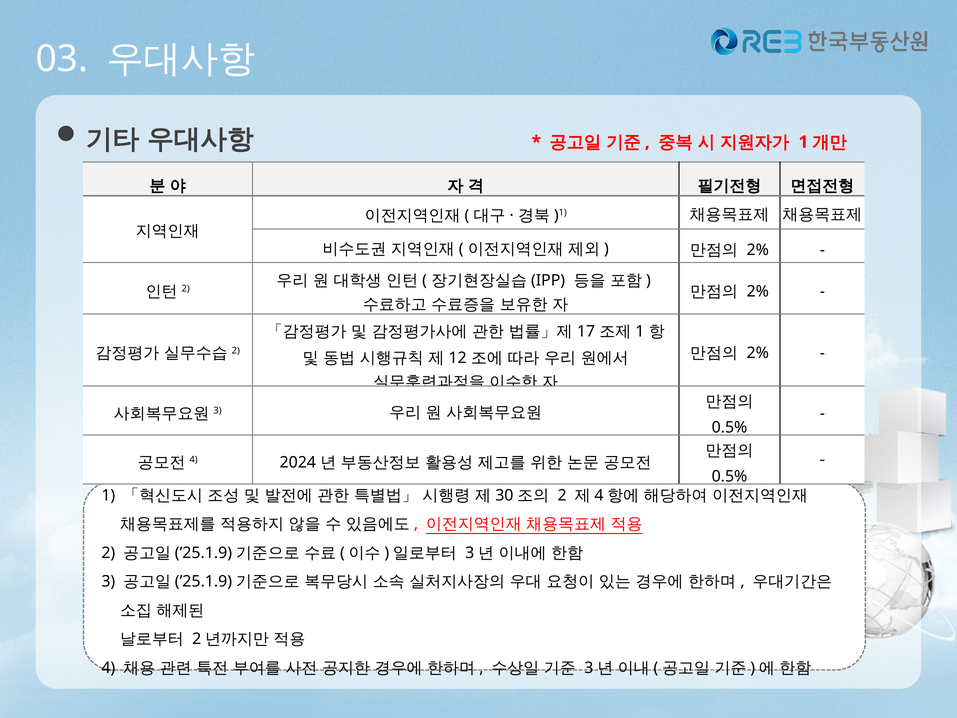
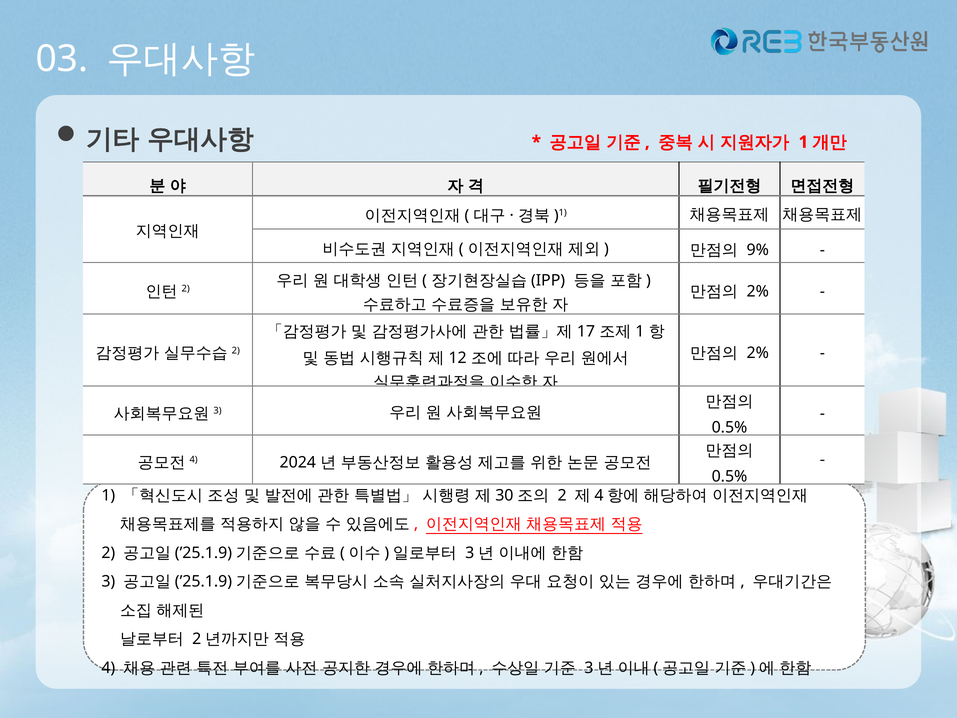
2%: 2% -> 9% (758, 250)
